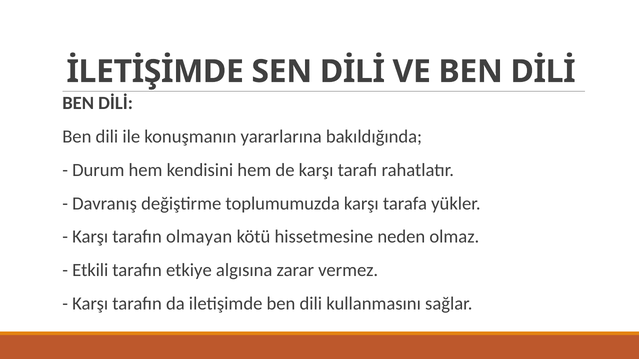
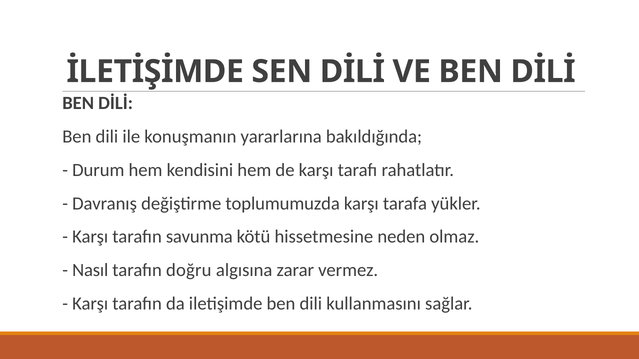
olmayan: olmayan -> savunma (199, 237)
Etkili: Etkili -> Nasıl (90, 270)
etkiye: etkiye -> doğru (189, 270)
